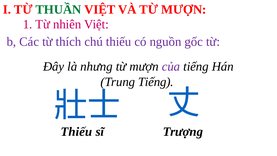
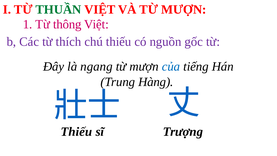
nhiên: nhiên -> thông (67, 24)
nhưng: nhưng -> ngang (96, 67)
của colour: purple -> blue (171, 67)
Trung Tiếng: Tiếng -> Hàng (156, 82)
